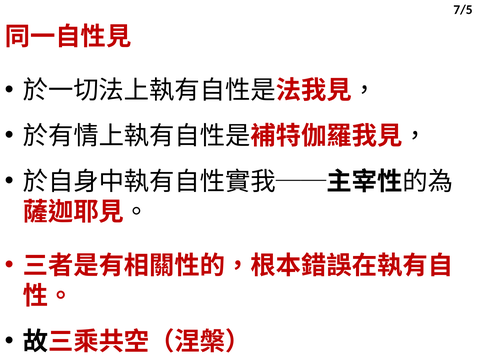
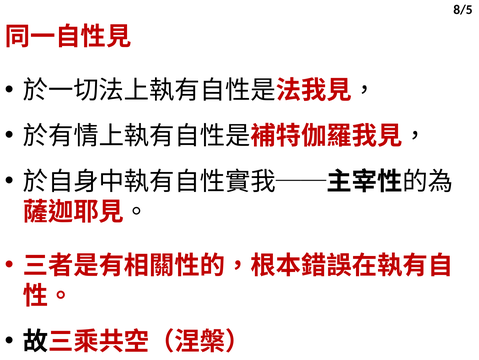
7/5: 7/5 -> 8/5 (463, 10)
